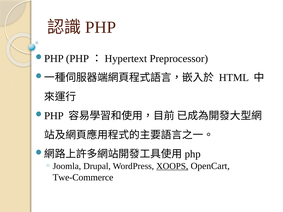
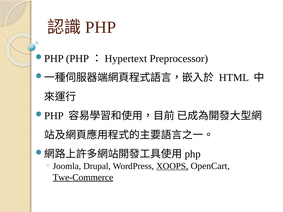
Twe-Commerce underline: none -> present (83, 178)
